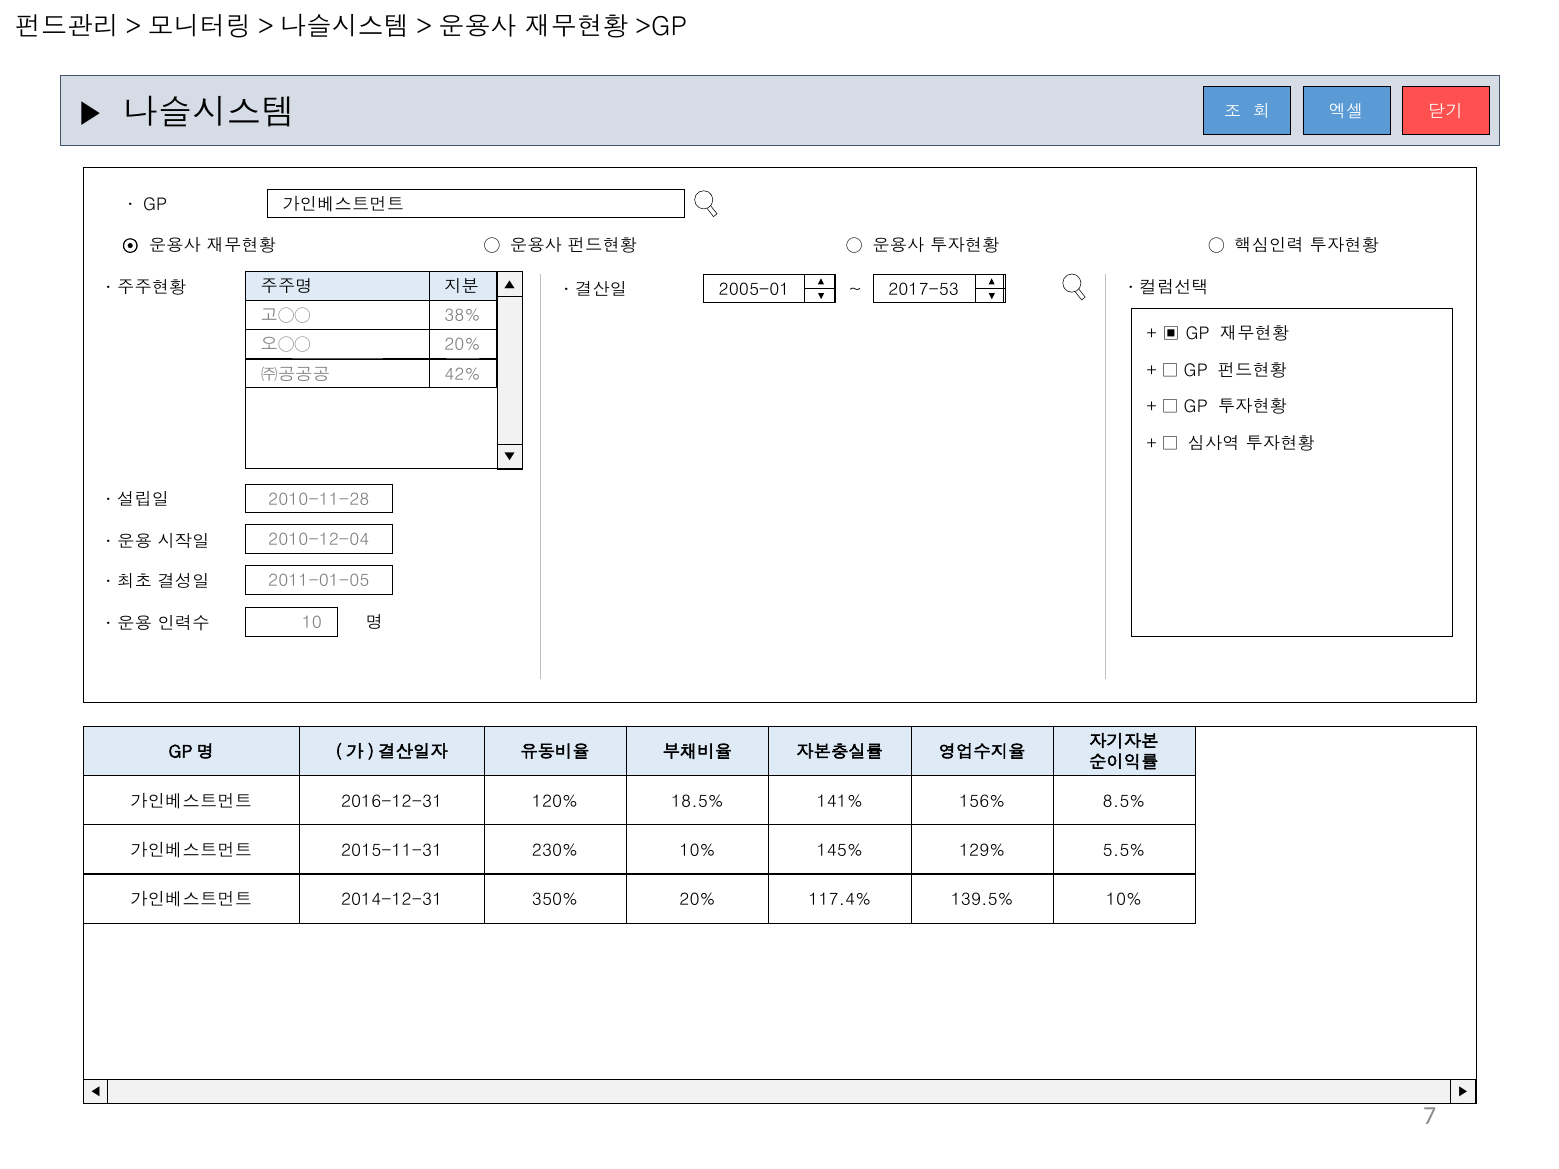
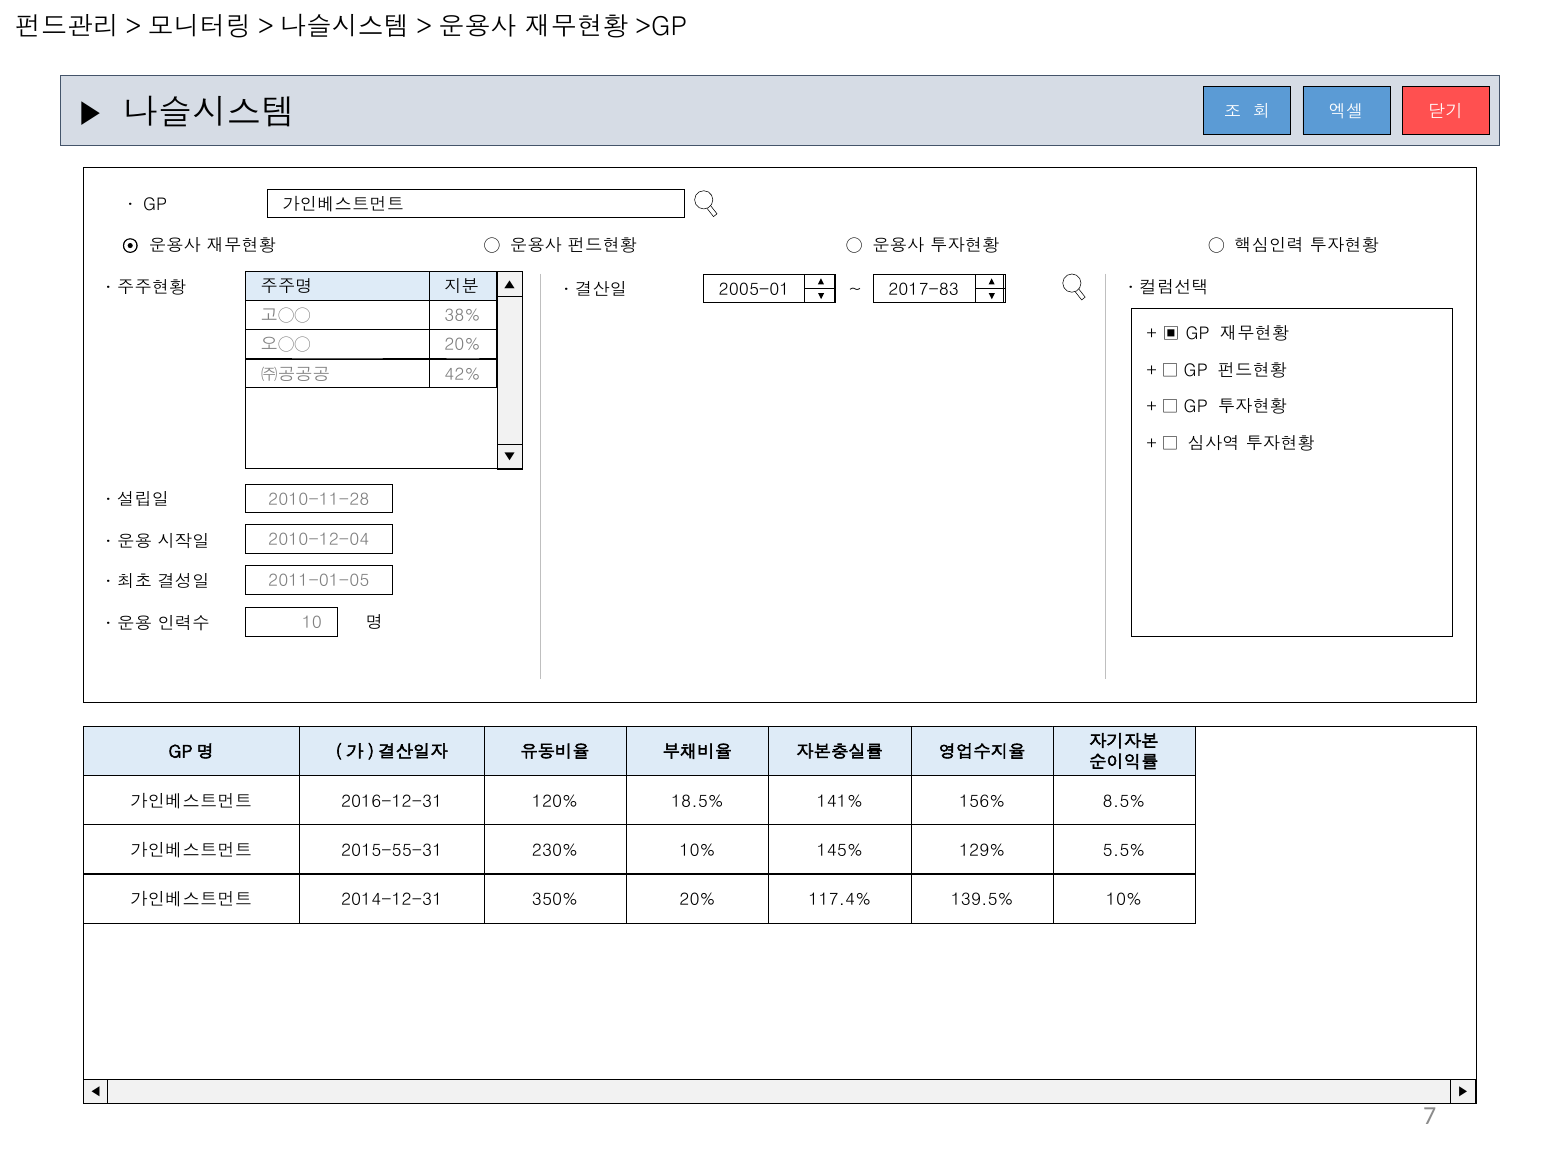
2017-53: 2017-53 -> 2017-83 (924, 289)
2015-11-31: 2015-11-31 -> 2015-55-31 (392, 851)
